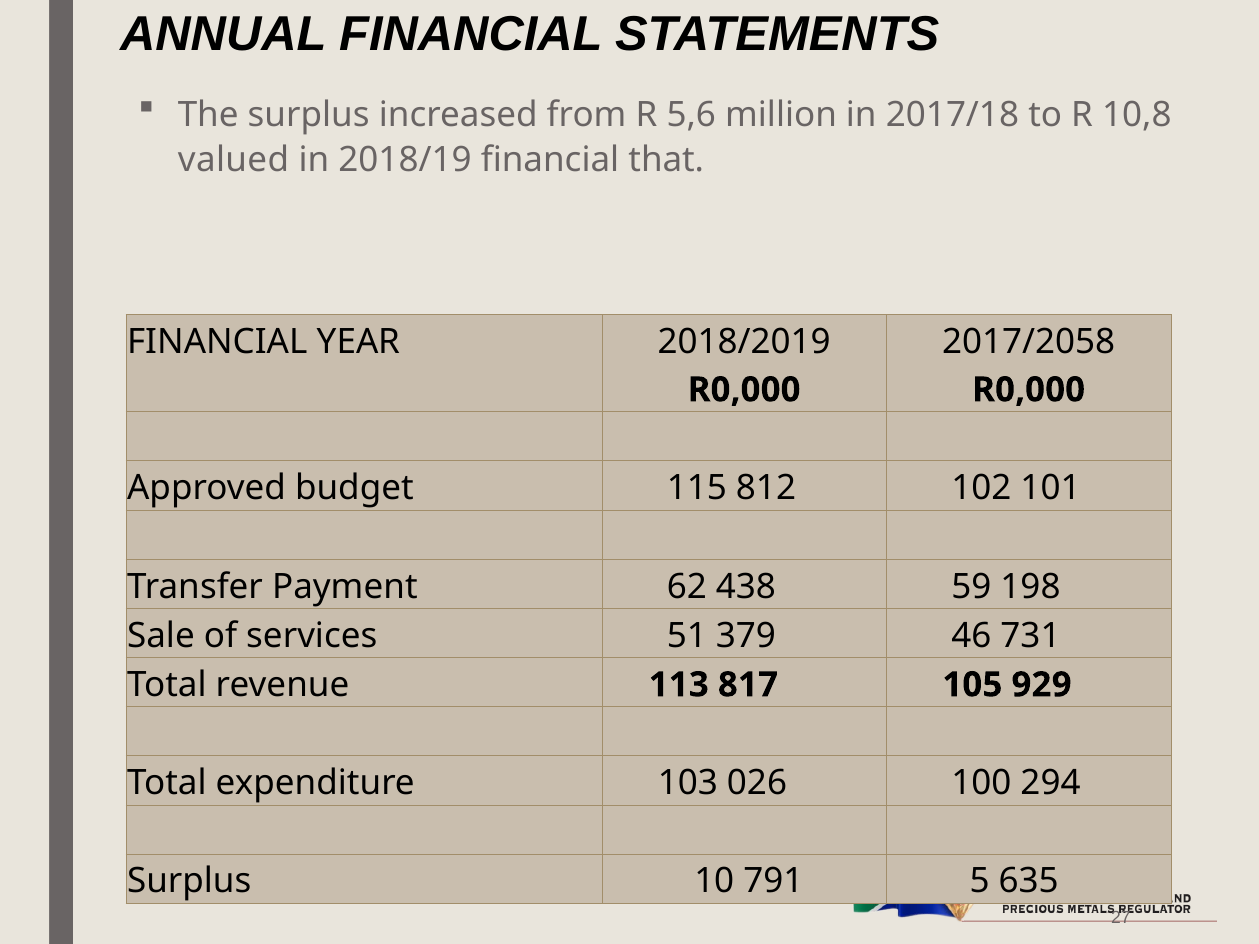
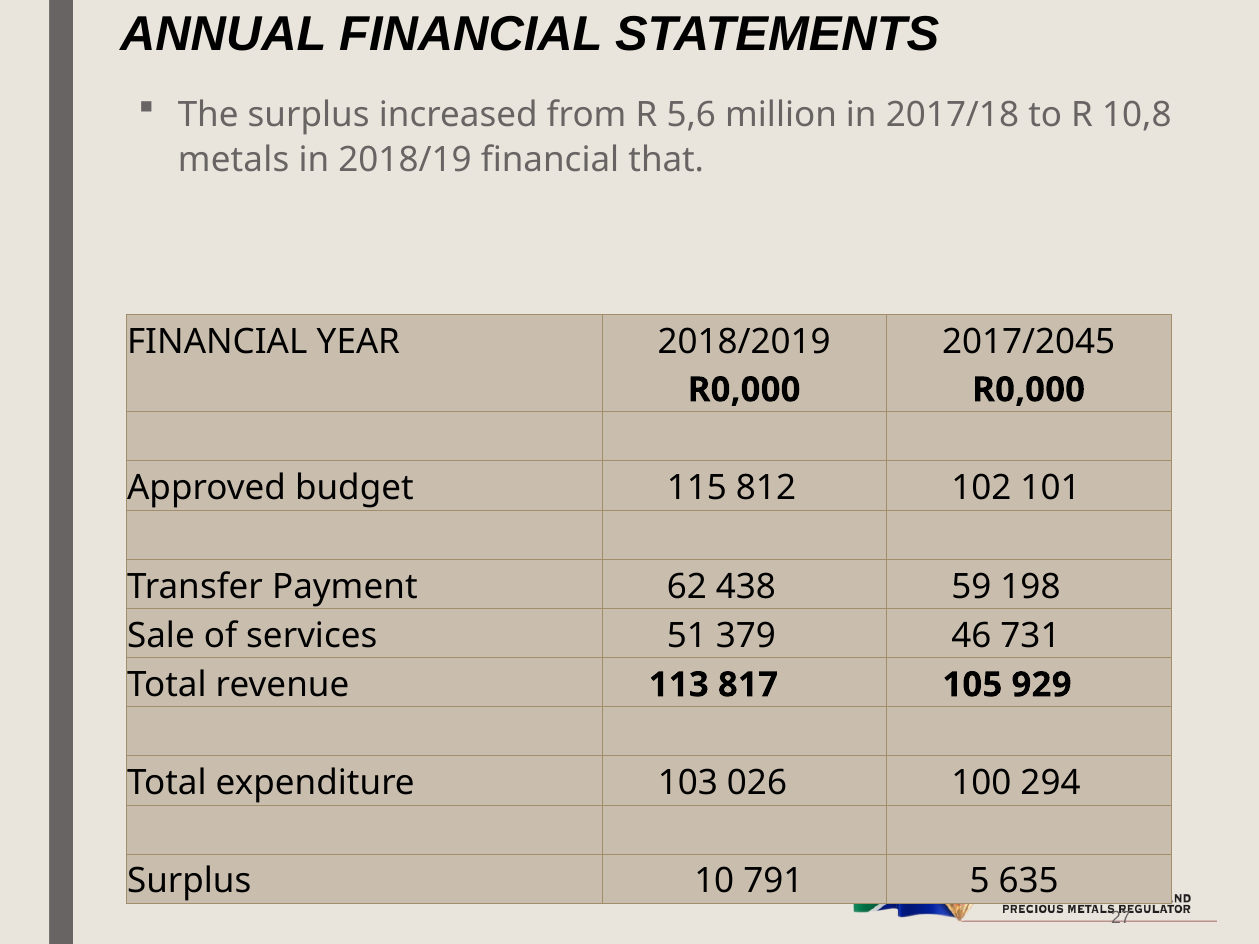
valued: valued -> metals (234, 160)
2017/2058: 2017/2058 -> 2017/2045 (1029, 342)
